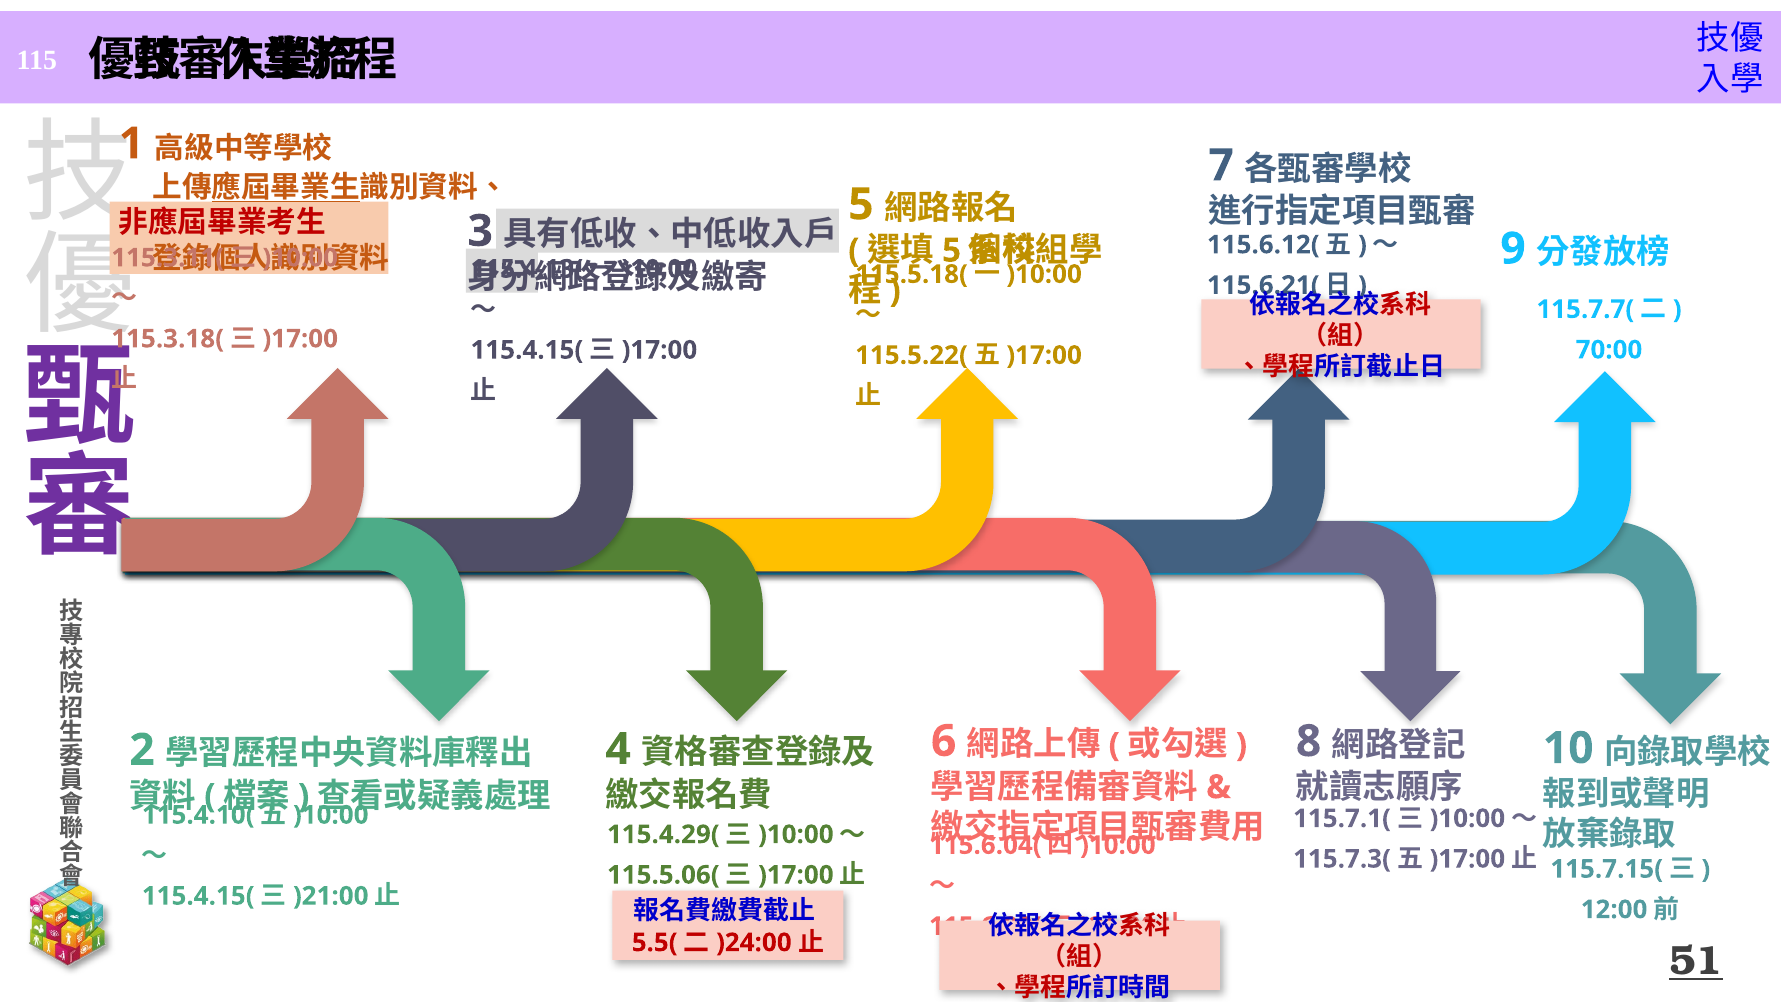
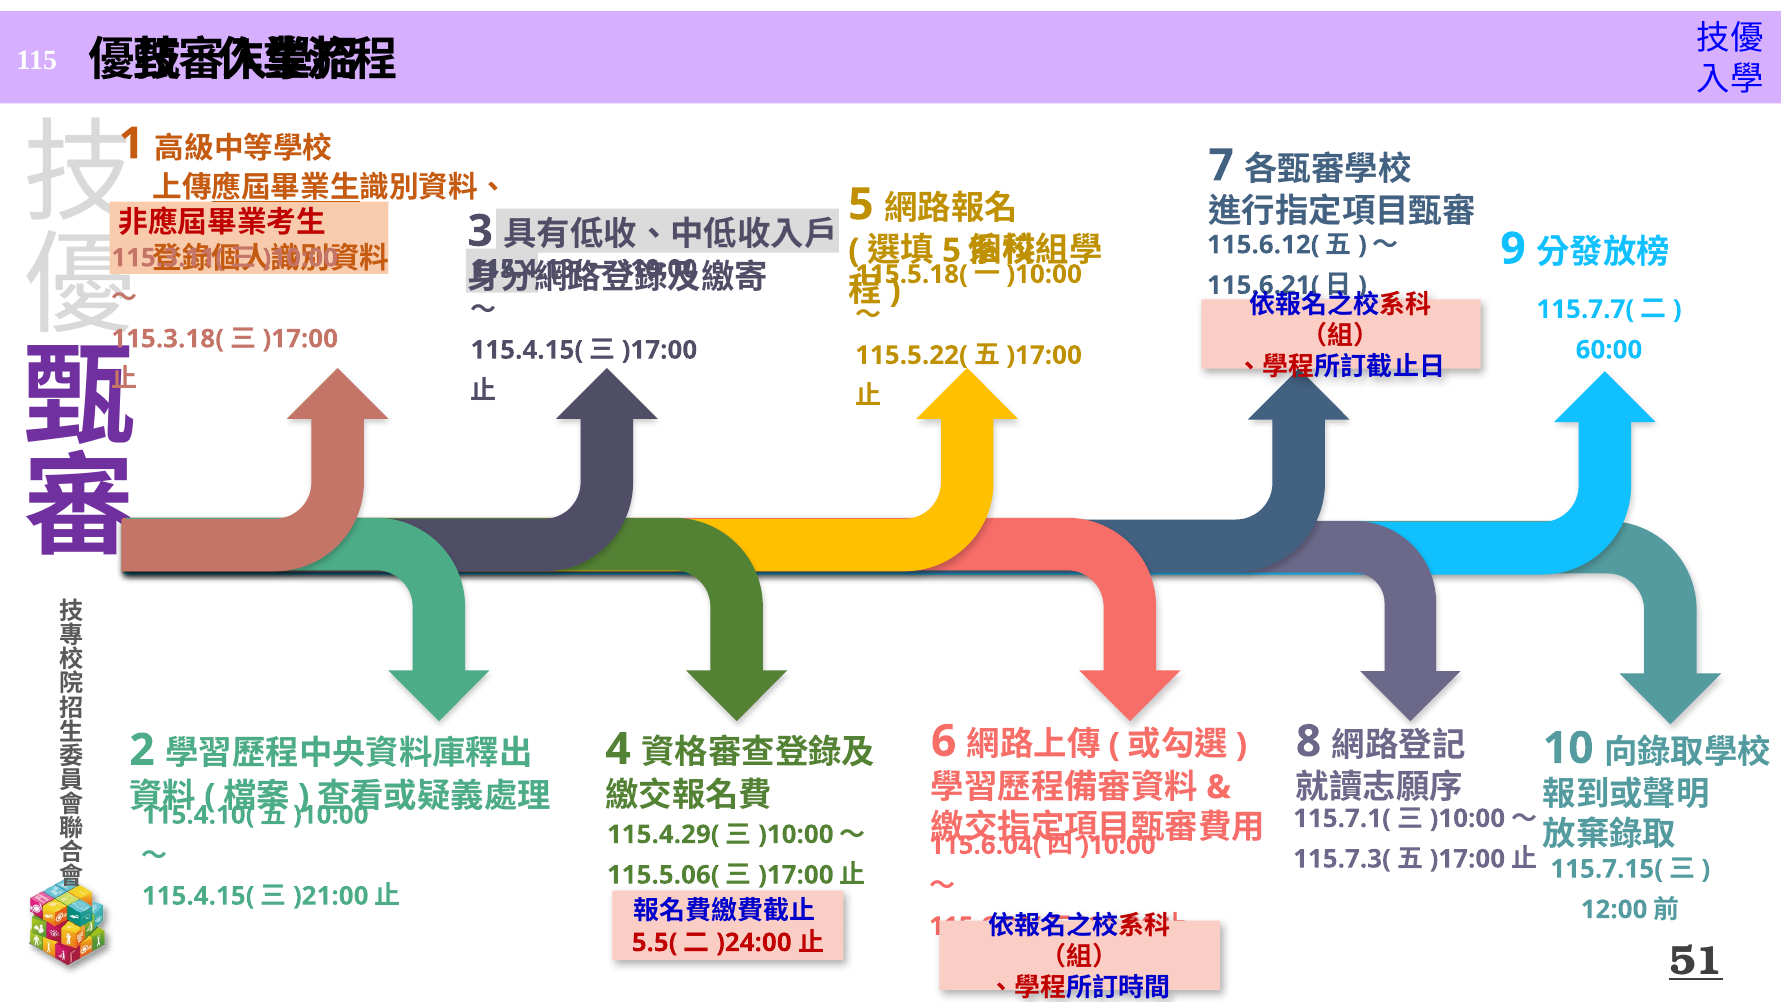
70:00: 70:00 -> 60:00 (1609, 350)
